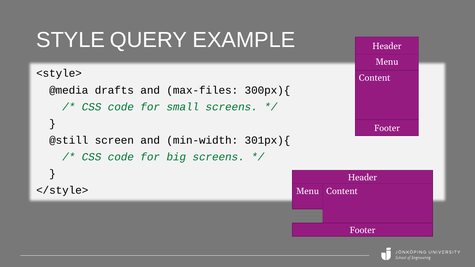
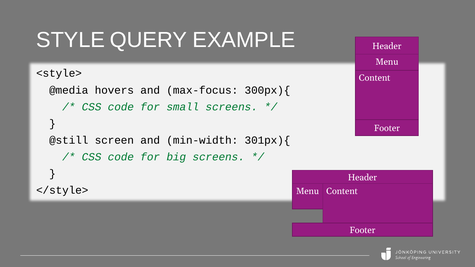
drafts: drafts -> hovers (114, 90)
max-files: max-files -> max-focus (202, 90)
